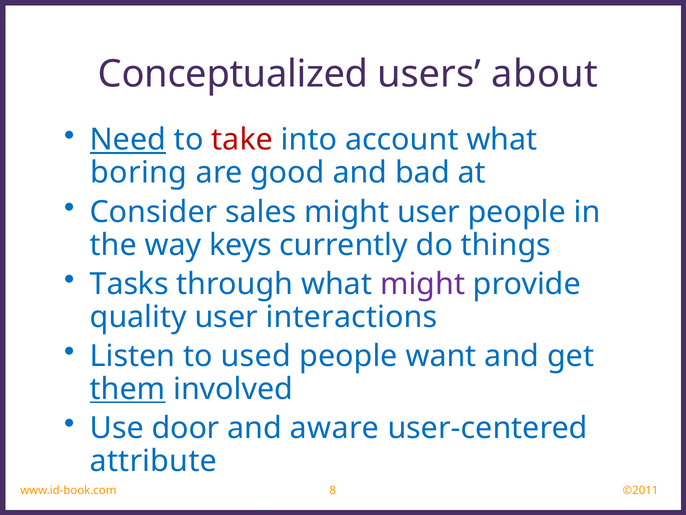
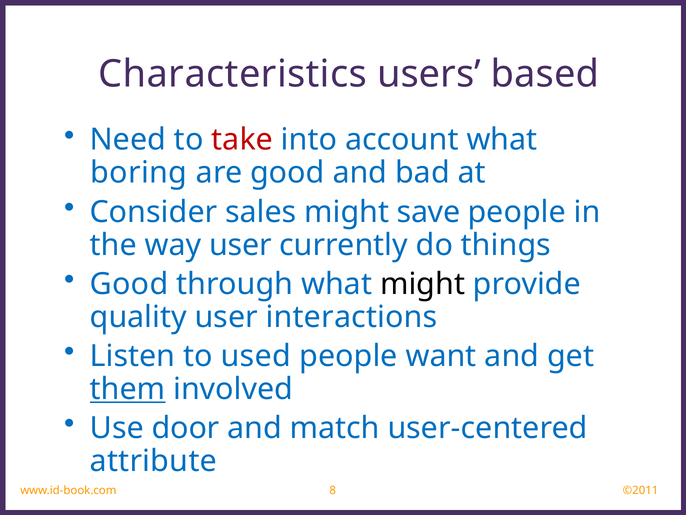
Conceptualized: Conceptualized -> Characteristics (233, 74)
about: about -> based (545, 74)
Need underline: present -> none (128, 140)
might user: user -> save (429, 212)
way keys: keys -> user (240, 245)
Tasks: Tasks -> Good (129, 284)
might colour: purple -> black (423, 284)
aware: aware -> match (335, 428)
